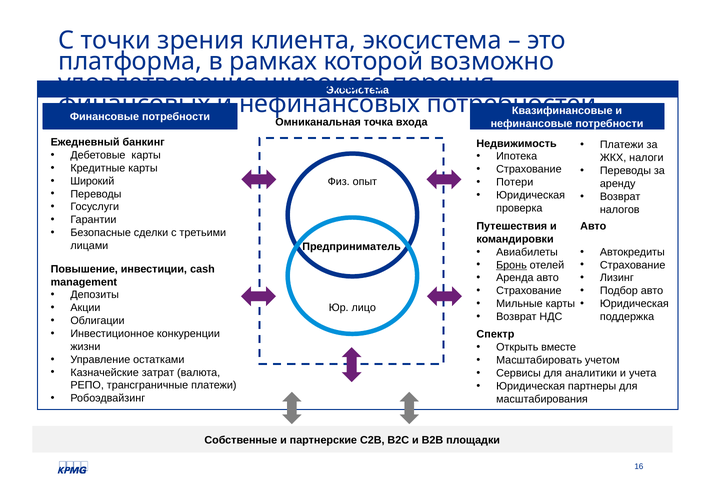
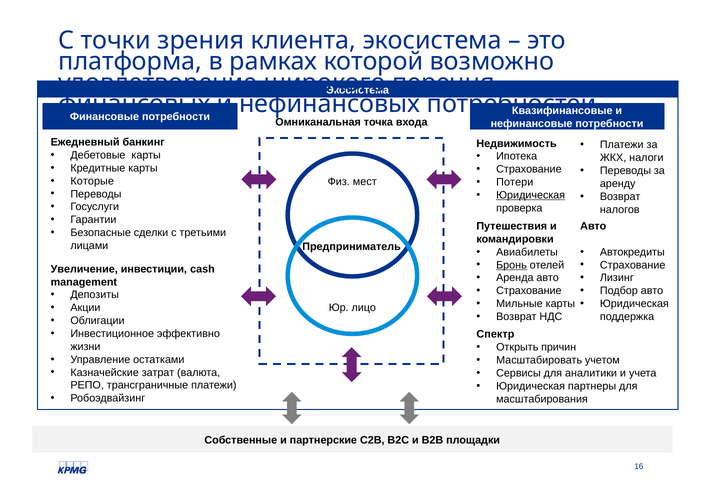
Широкий: Широкий -> Которые (92, 181)
опыт: опыт -> мест (365, 182)
Юридическая underline: none -> present (531, 195)
Повышение: Повышение -> Увеличение (84, 269)
конкуренции: конкуренции -> эффективно (188, 334)
вместе: вместе -> причин (559, 347)
